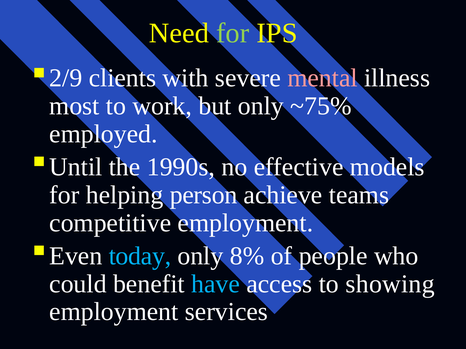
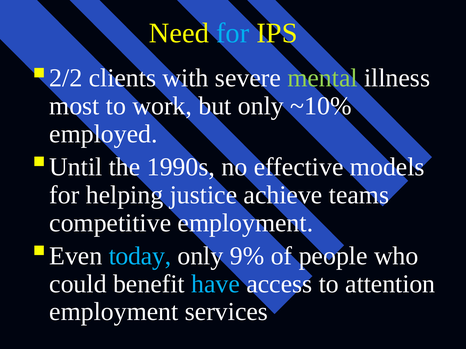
for colour: light green -> light blue (233, 33)
2/9: 2/9 -> 2/2 (66, 78)
mental colour: pink -> light green (322, 78)
~75%: ~75% -> ~10% (321, 106)
person: person -> justice (203, 195)
8%: 8% -> 9% (247, 256)
showing: showing -> attention (390, 284)
